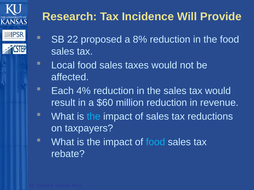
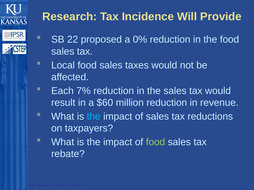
8%: 8% -> 0% (140, 40)
4%: 4% -> 7% (84, 91)
food colour: light blue -> light green (156, 142)
